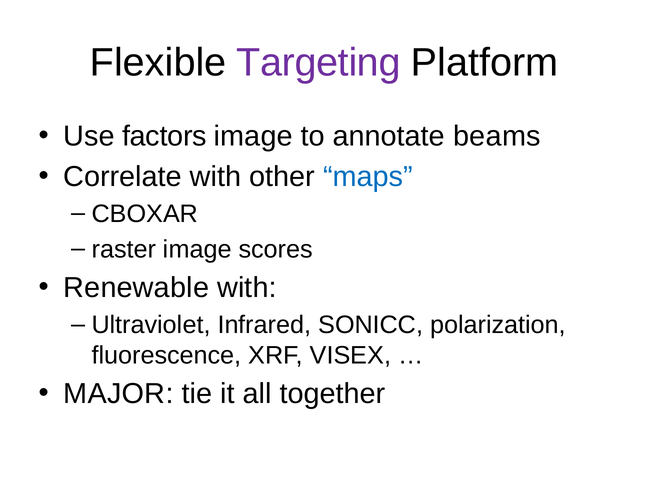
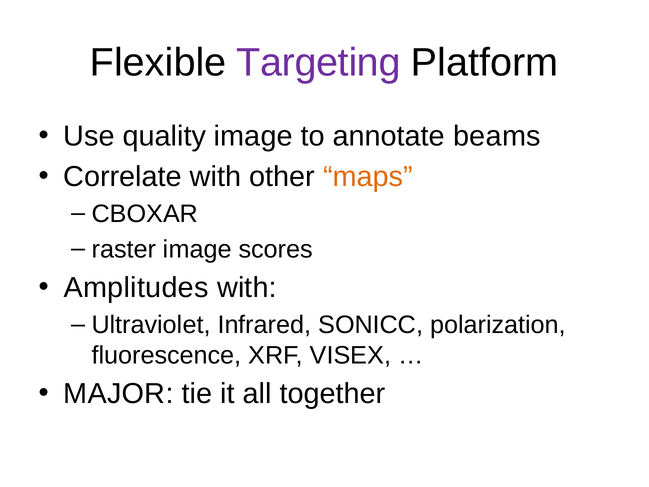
factors: factors -> quality (164, 136)
maps colour: blue -> orange (368, 177)
Renewable: Renewable -> Amplitudes (136, 288)
